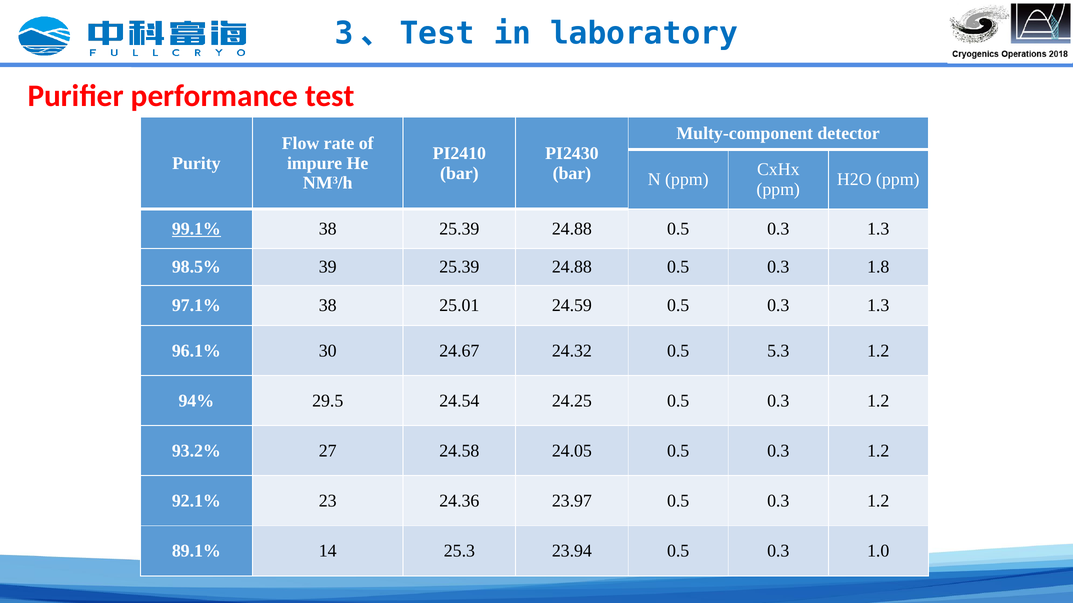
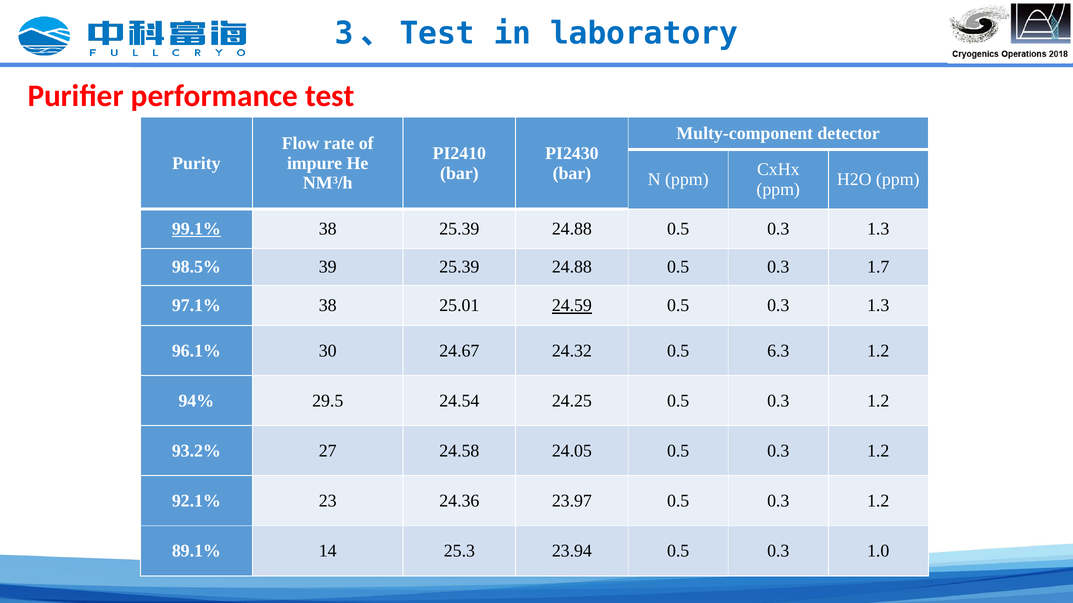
1.8: 1.8 -> 1.7 (878, 267)
24.59 underline: none -> present (572, 306)
5.3: 5.3 -> 6.3 (778, 351)
